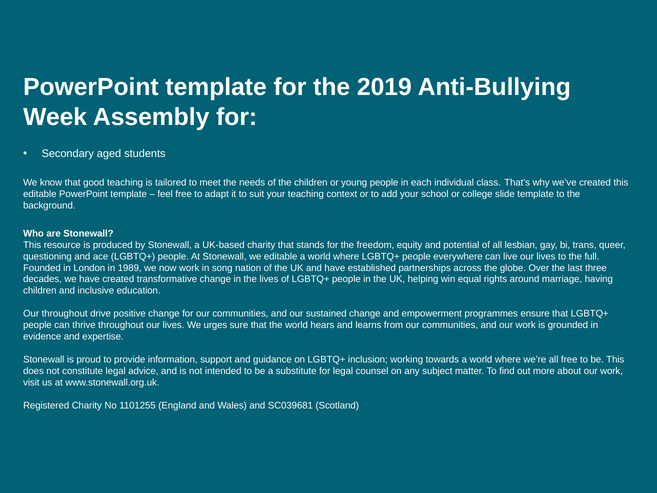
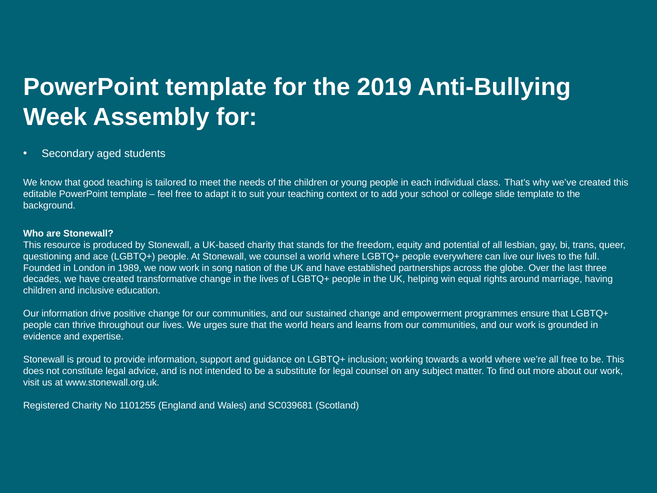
we editable: editable -> counsel (281, 256)
Our throughout: throughout -> information (65, 314)
